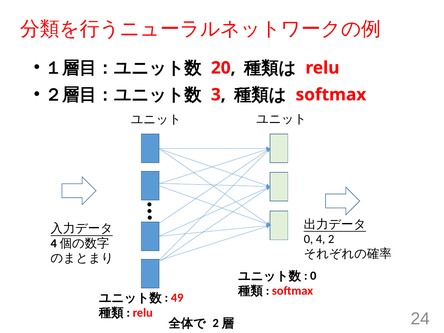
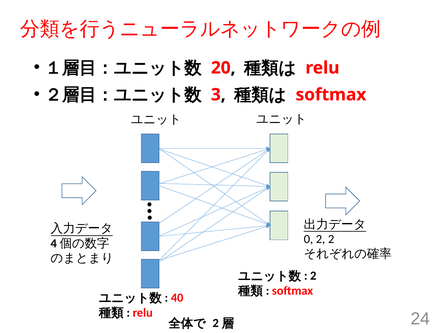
0 4: 4 -> 2 (321, 239)
0: 0 -> 2 (313, 276)
49: 49 -> 40 (177, 298)
